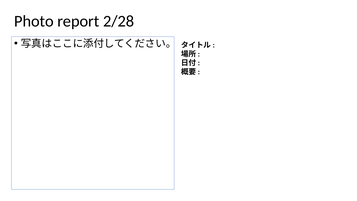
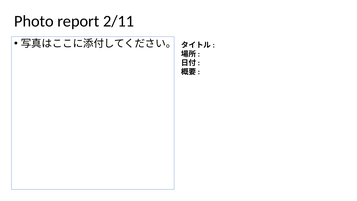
2/28: 2/28 -> 2/11 (119, 21)
